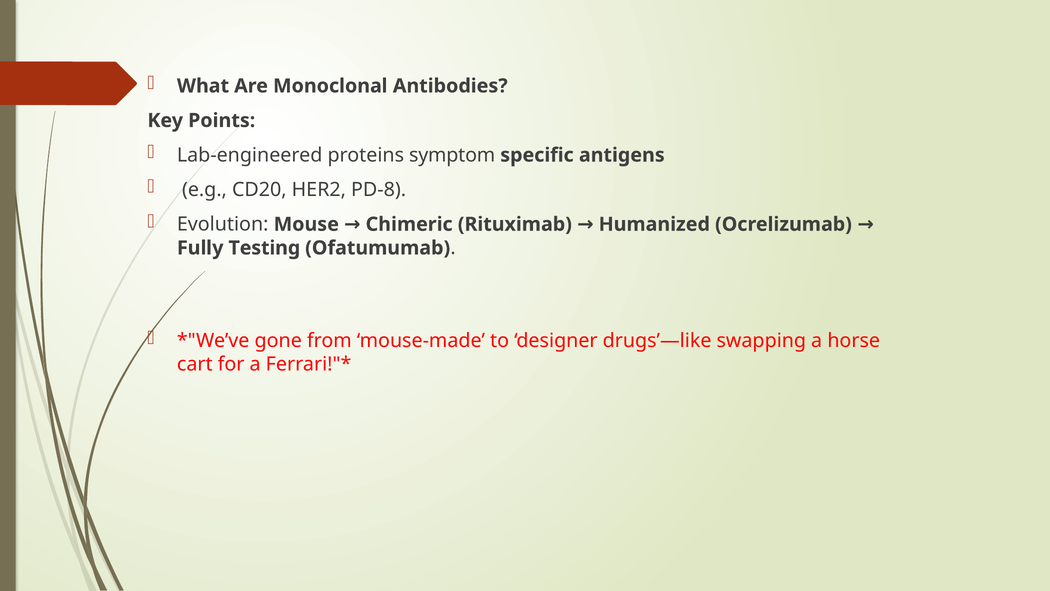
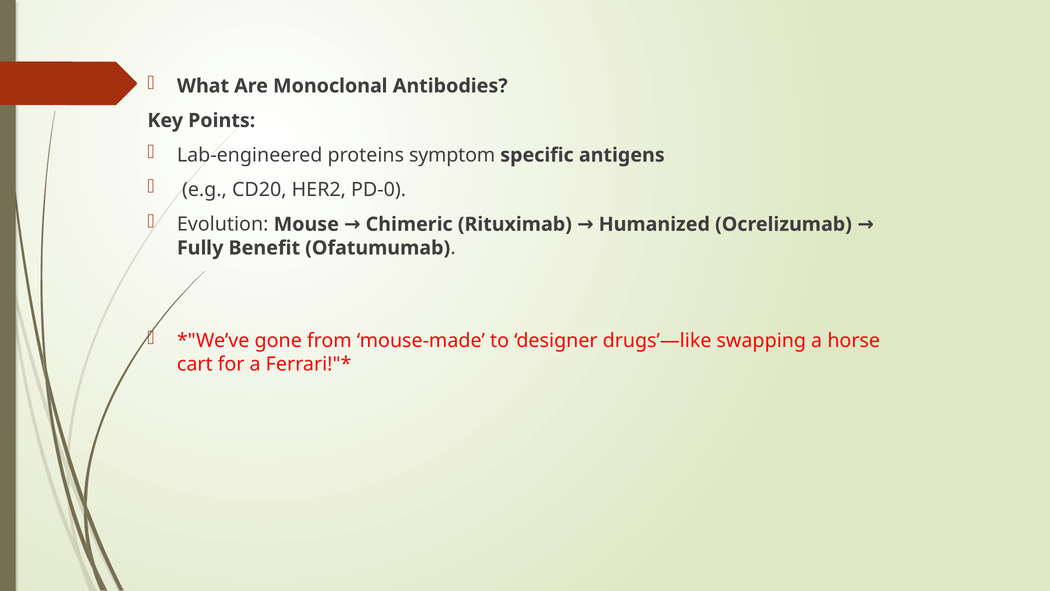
PD-8: PD-8 -> PD-0 (379, 190)
Testing: Testing -> Benefit (264, 248)
